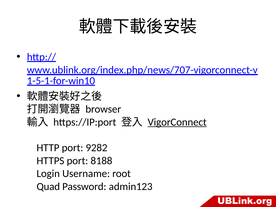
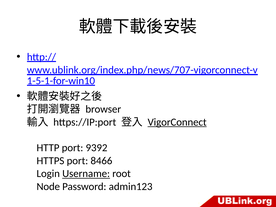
9282: 9282 -> 9392 (97, 148)
8188: 8188 -> 8466 (101, 161)
Username underline: none -> present (86, 174)
Quad: Quad -> Node (48, 187)
